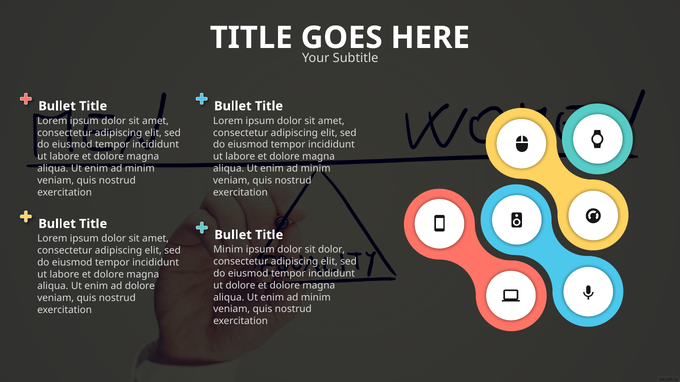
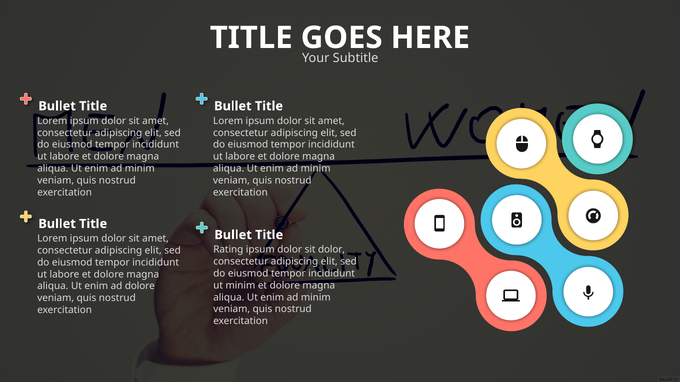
Minim: Minim -> Rating (228, 250)
ut dolore: dolore -> minim (240, 286)
